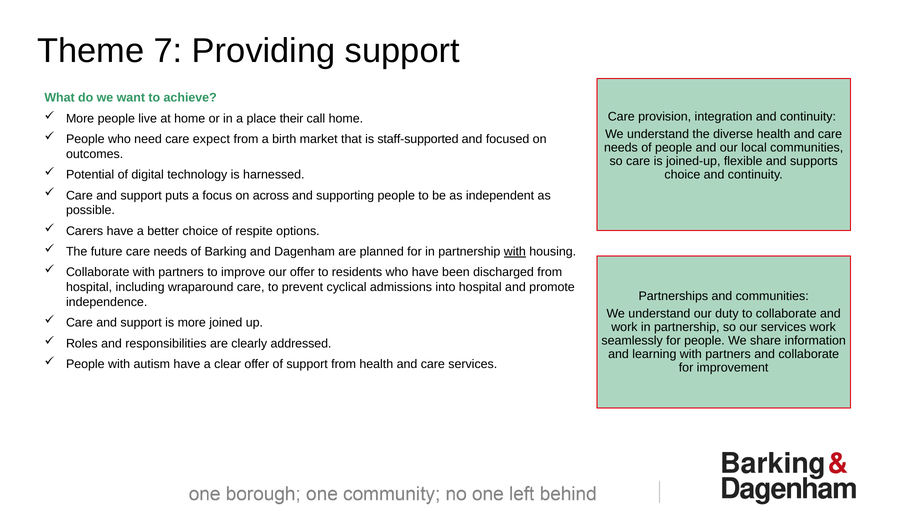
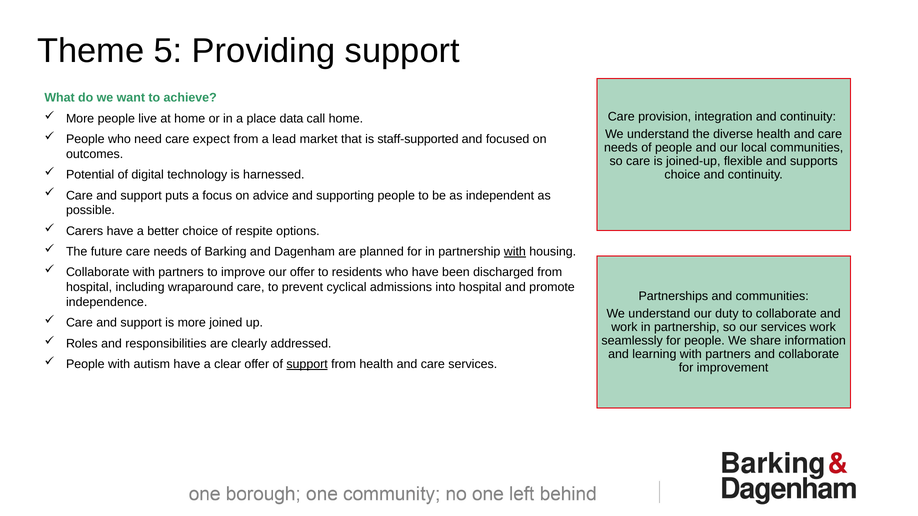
7: 7 -> 5 (168, 51)
their: their -> data (292, 119)
birth: birth -> lead (284, 139)
across: across -> advice (271, 196)
support underline: none -> present (307, 364)
